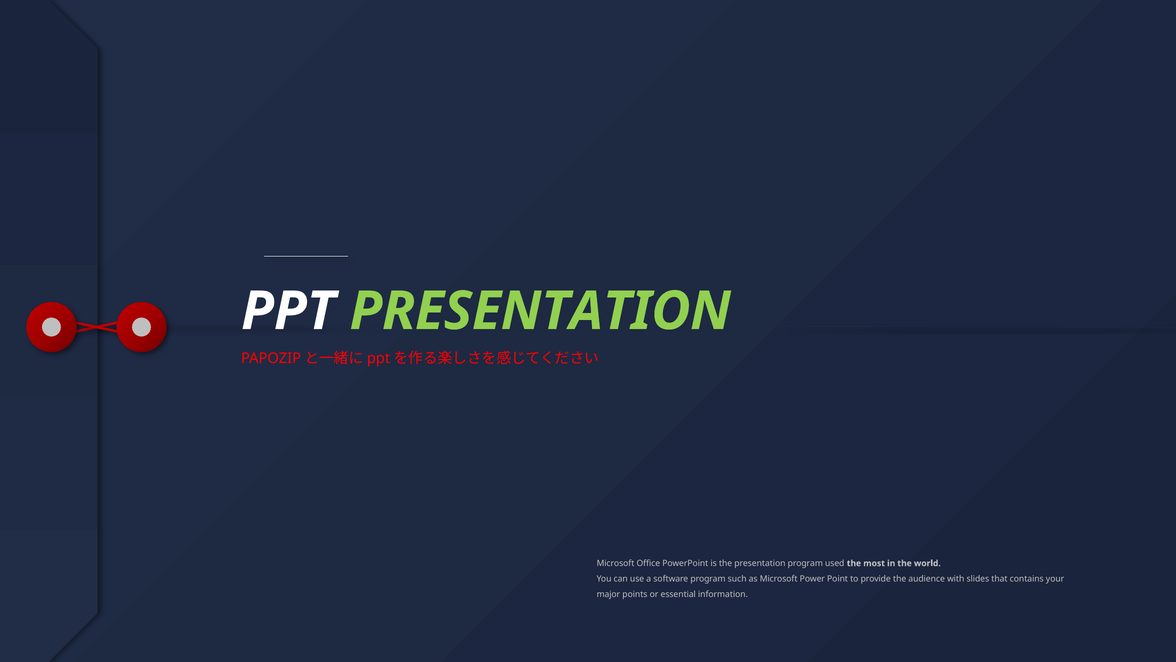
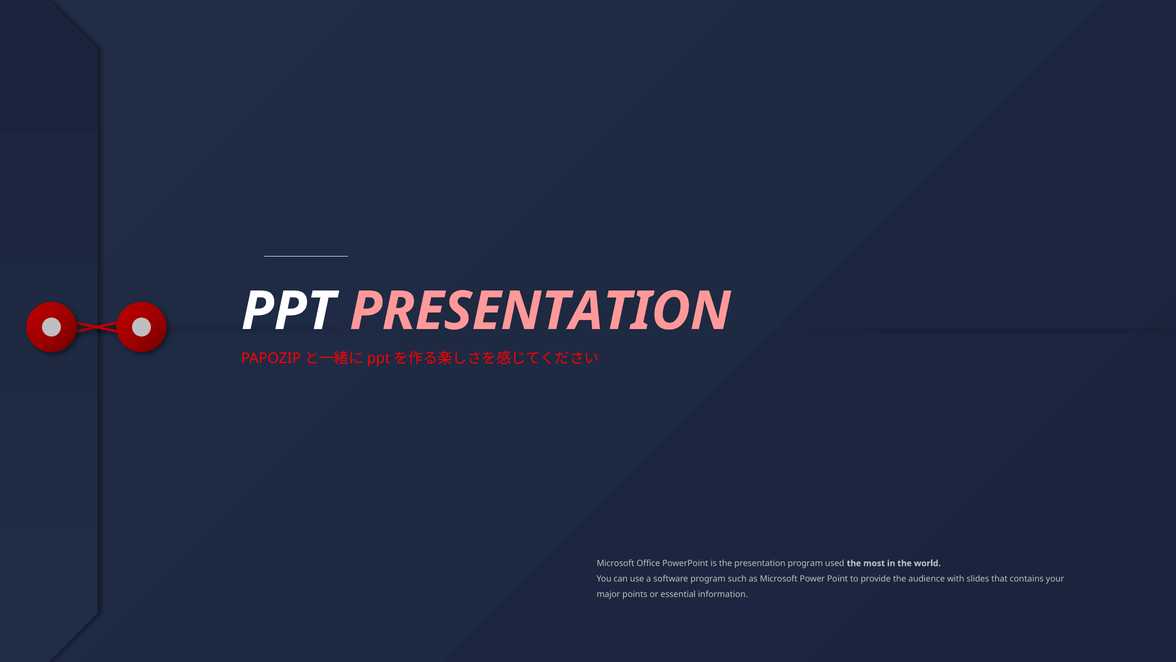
PRESENTATION colour: light green -> pink (540, 311)
